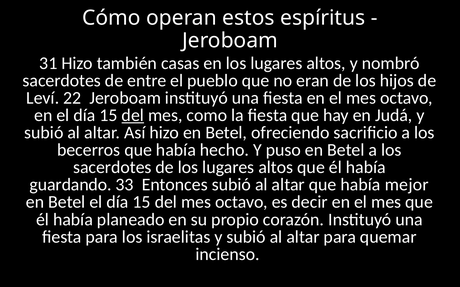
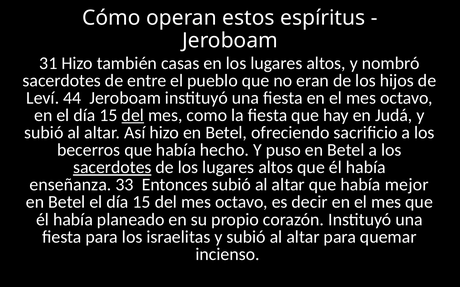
22: 22 -> 44 (72, 98)
sacerdotes underline: none -> present (112, 168)
guardando: guardando -> enseñanza (71, 185)
